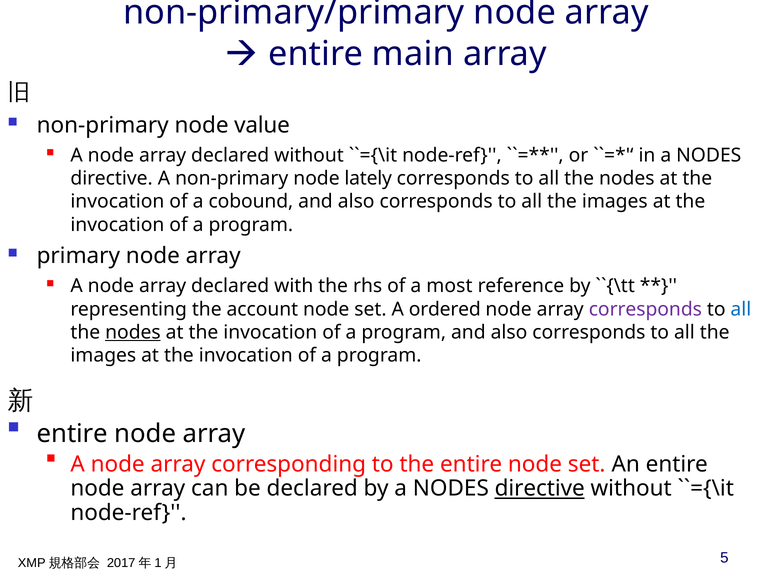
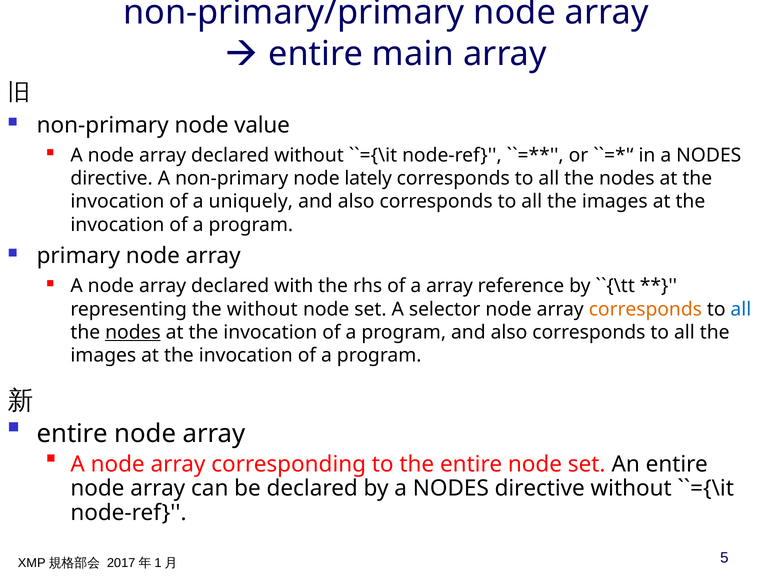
cobound: cobound -> uniquely (251, 201)
a most: most -> array (450, 286)
the account: account -> without (262, 309)
ordered: ordered -> selector (445, 309)
corresponds colour: purple -> orange (645, 309)
directive underline: present -> none (540, 489)
